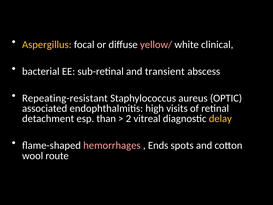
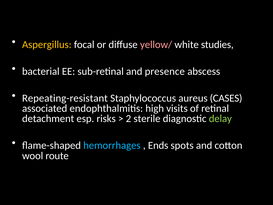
clinical: clinical -> studies (217, 44)
transient: transient -> presence (165, 71)
OPTIC: OPTIC -> CASES (226, 98)
than: than -> risks (106, 118)
vitreal: vitreal -> sterile (147, 118)
delay colour: yellow -> light green (220, 118)
hemorrhages colour: pink -> light blue (112, 145)
